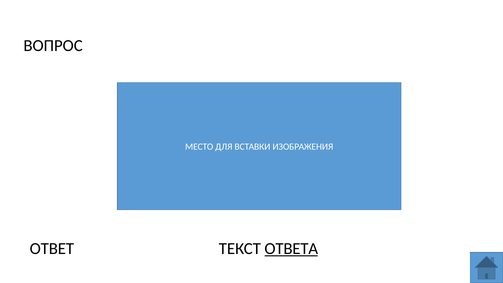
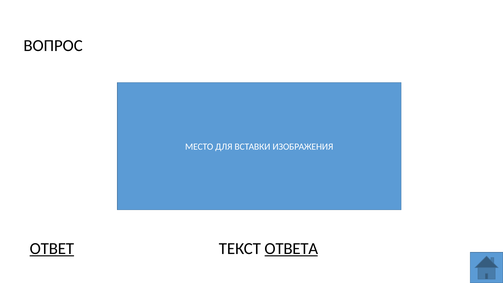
ОТВЕТ underline: none -> present (52, 249)
